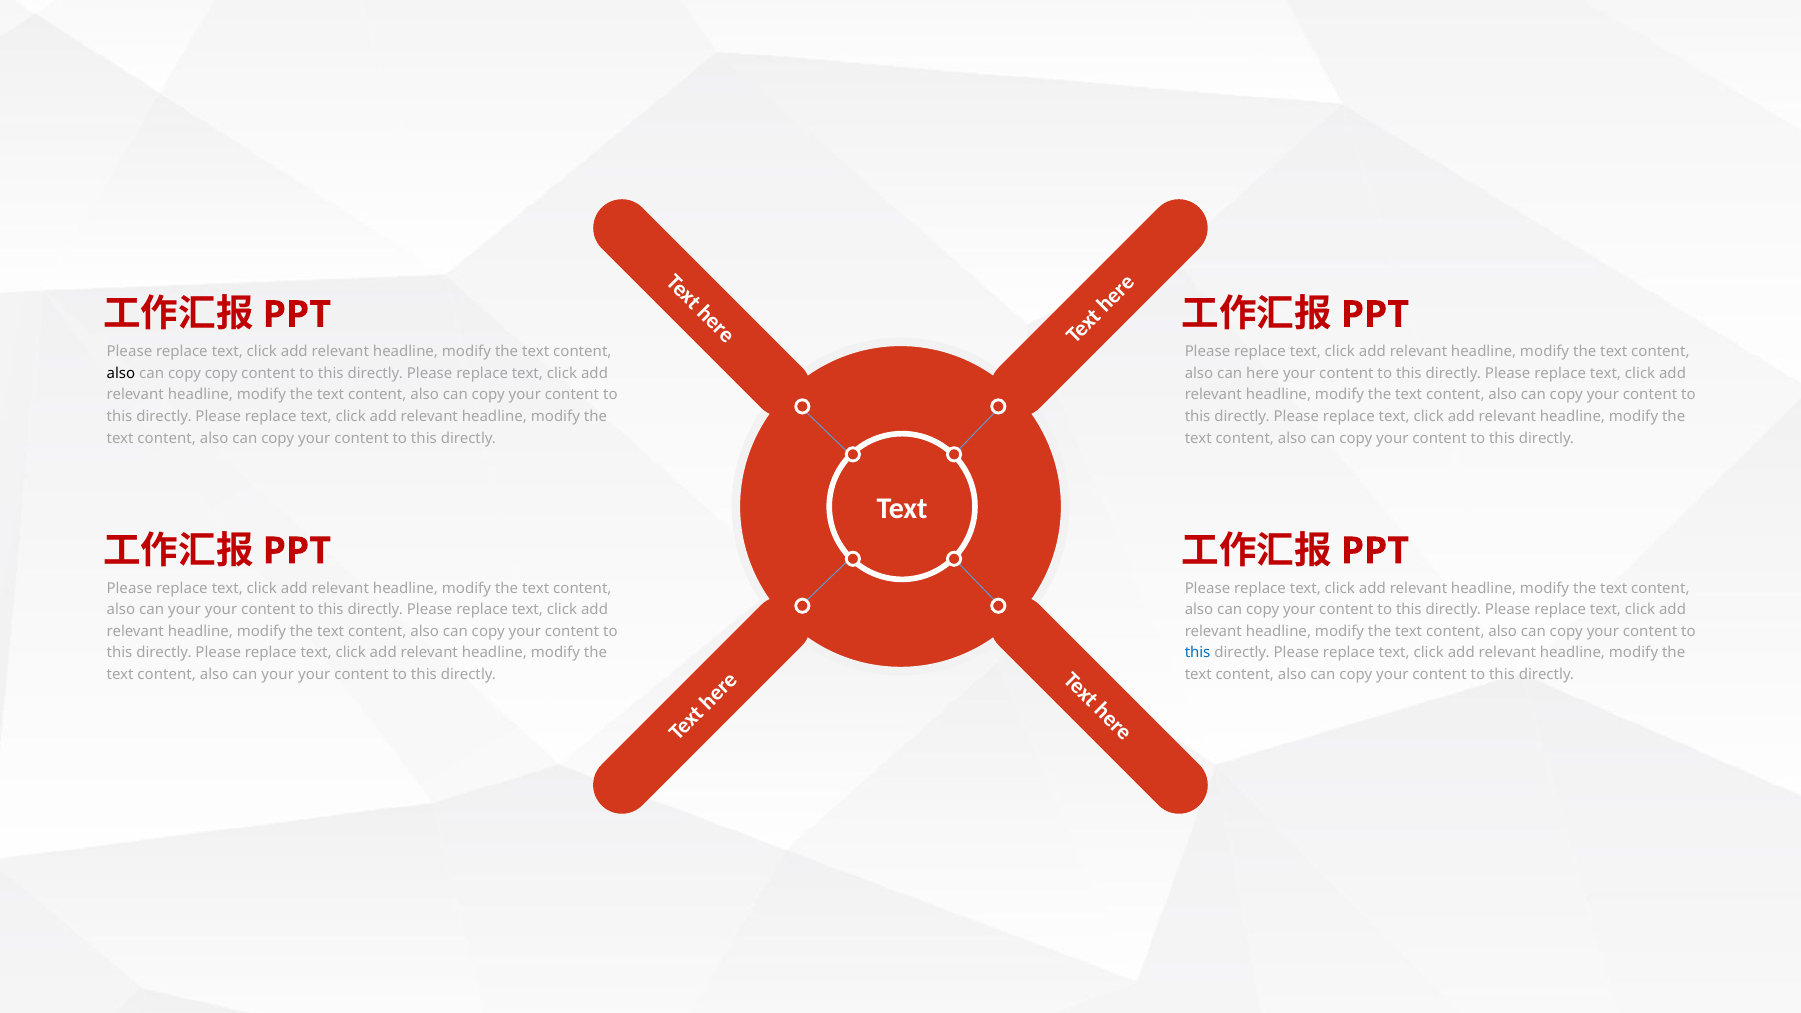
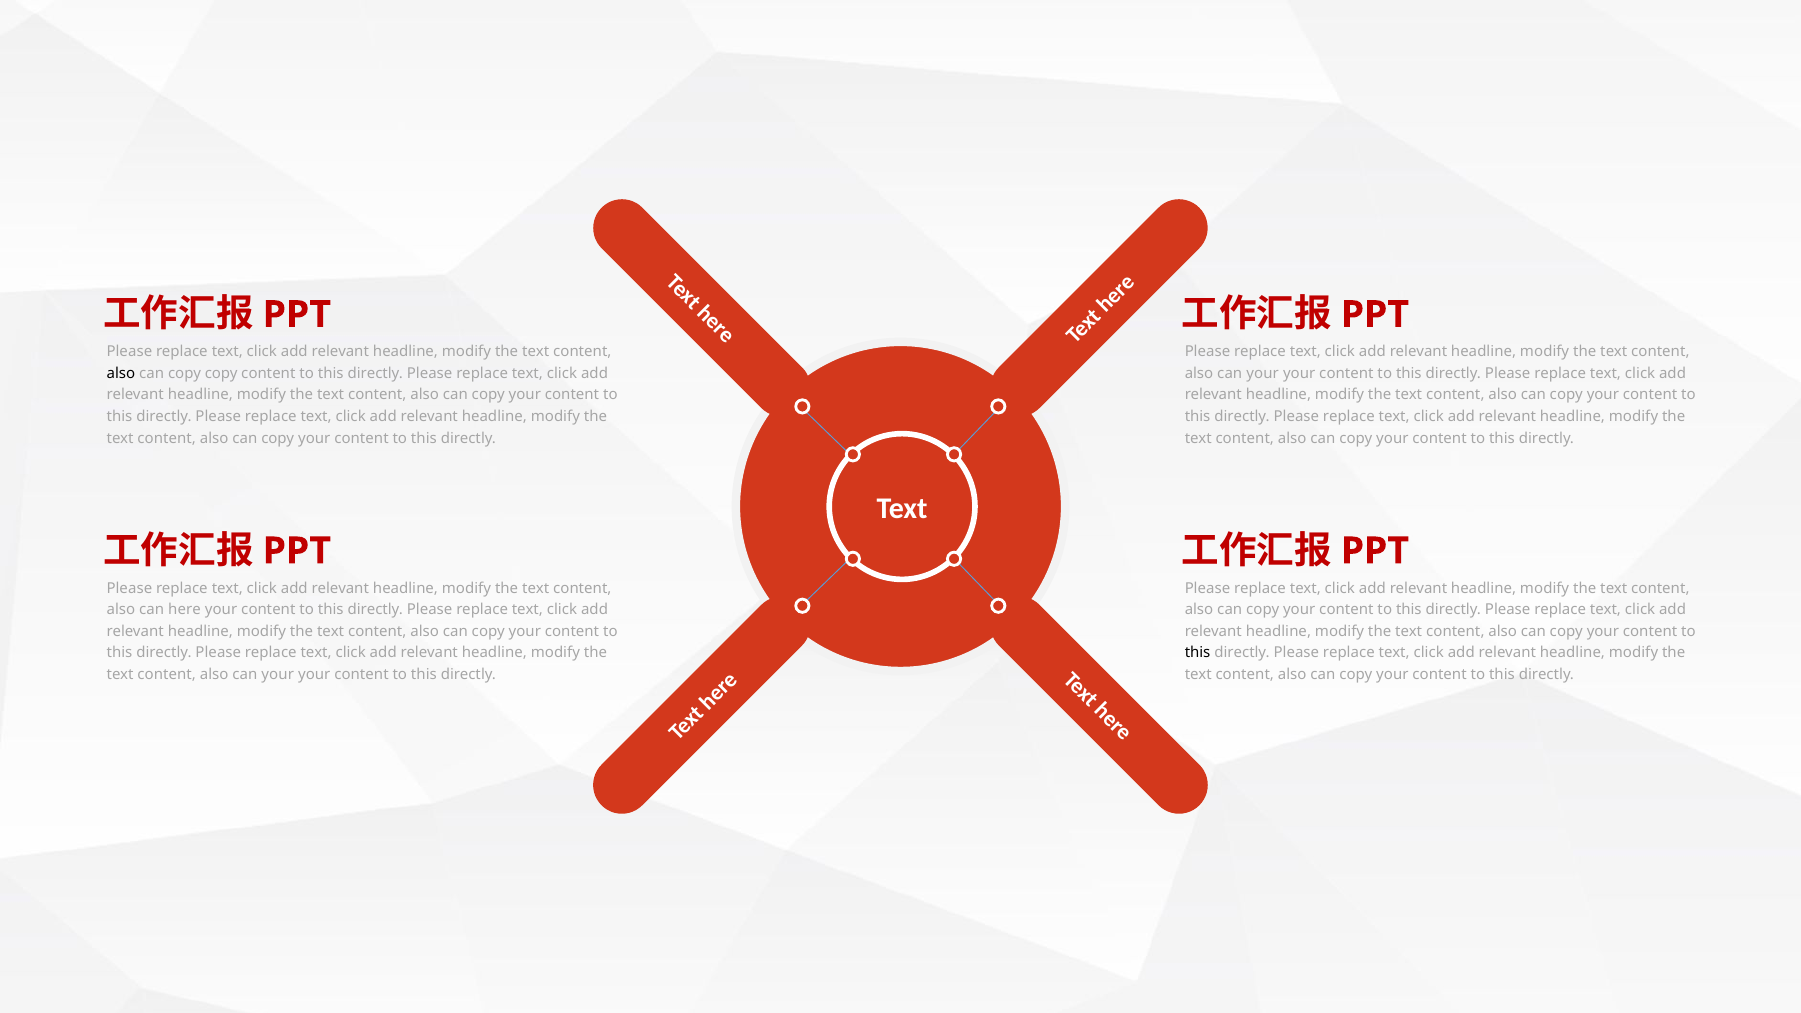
here: here -> your (1263, 374)
your: your -> here (185, 610)
this colour: blue -> black (1198, 653)
